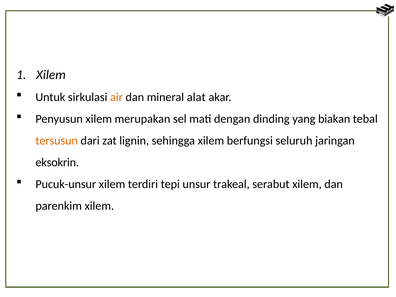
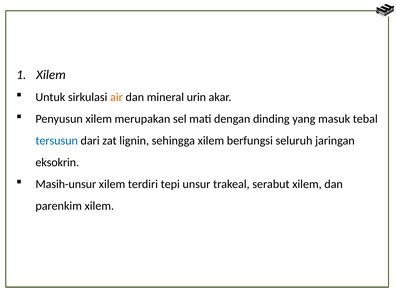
alat: alat -> urin (196, 97)
biakan: biakan -> masuk (334, 119)
tersusun colour: orange -> blue (57, 141)
Pucuk-unsur: Pucuk-unsur -> Masih-unsur (66, 184)
